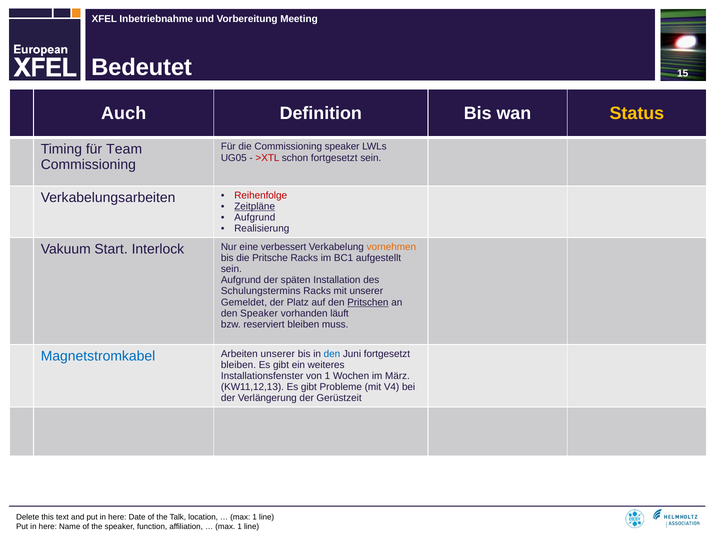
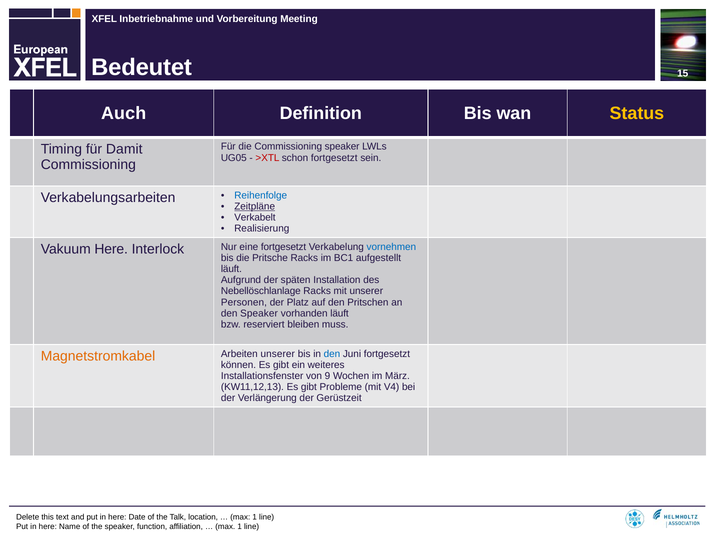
Team: Team -> Damit (124, 149)
Reihenfolge colour: red -> blue (261, 195)
Aufgrund: Aufgrund -> Verkabelt (255, 218)
Vakuum Start: Start -> Here (111, 249)
eine verbessert: verbessert -> fortgesetzt (284, 247)
vornehmen colour: orange -> blue (391, 247)
sein: sein -> läuft (231, 269)
Schulungstermins: Schulungstermins -> Nebellöschlanlage (261, 291)
Gemeldet: Gemeldet -> Personen (244, 302)
Pritschen underline: present -> none (368, 302)
Magnetstromkabel colour: blue -> orange (98, 356)
bleiben: bleiben -> können (239, 365)
von 1: 1 -> 9 (327, 376)
